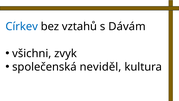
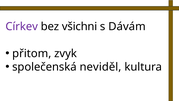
Církev colour: blue -> purple (22, 26)
vztahů: vztahů -> všichni (80, 26)
všichni: všichni -> přitom (32, 53)
